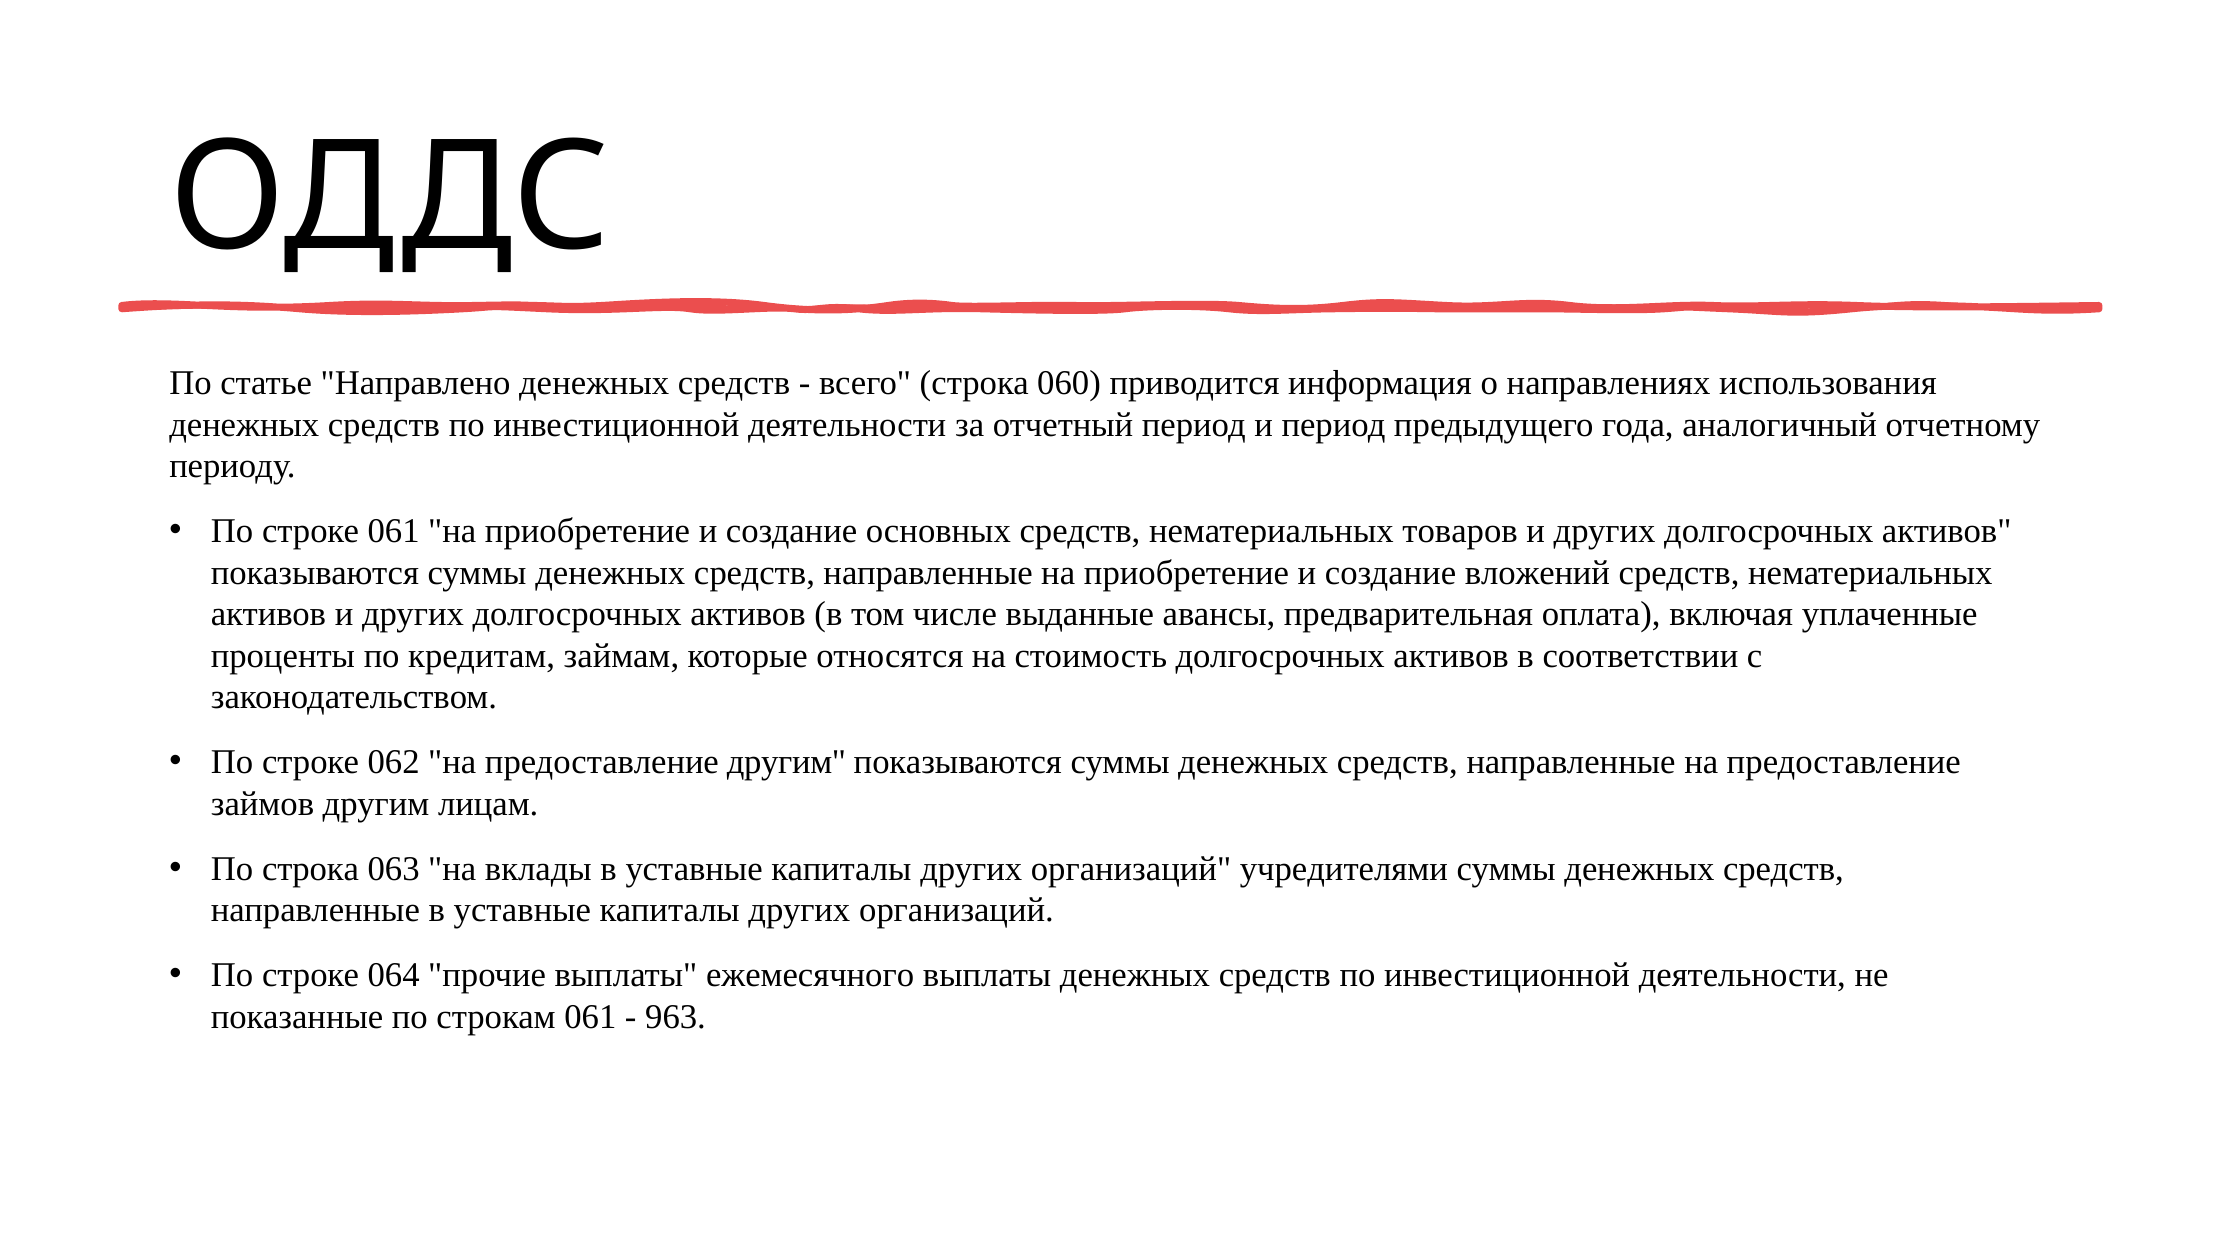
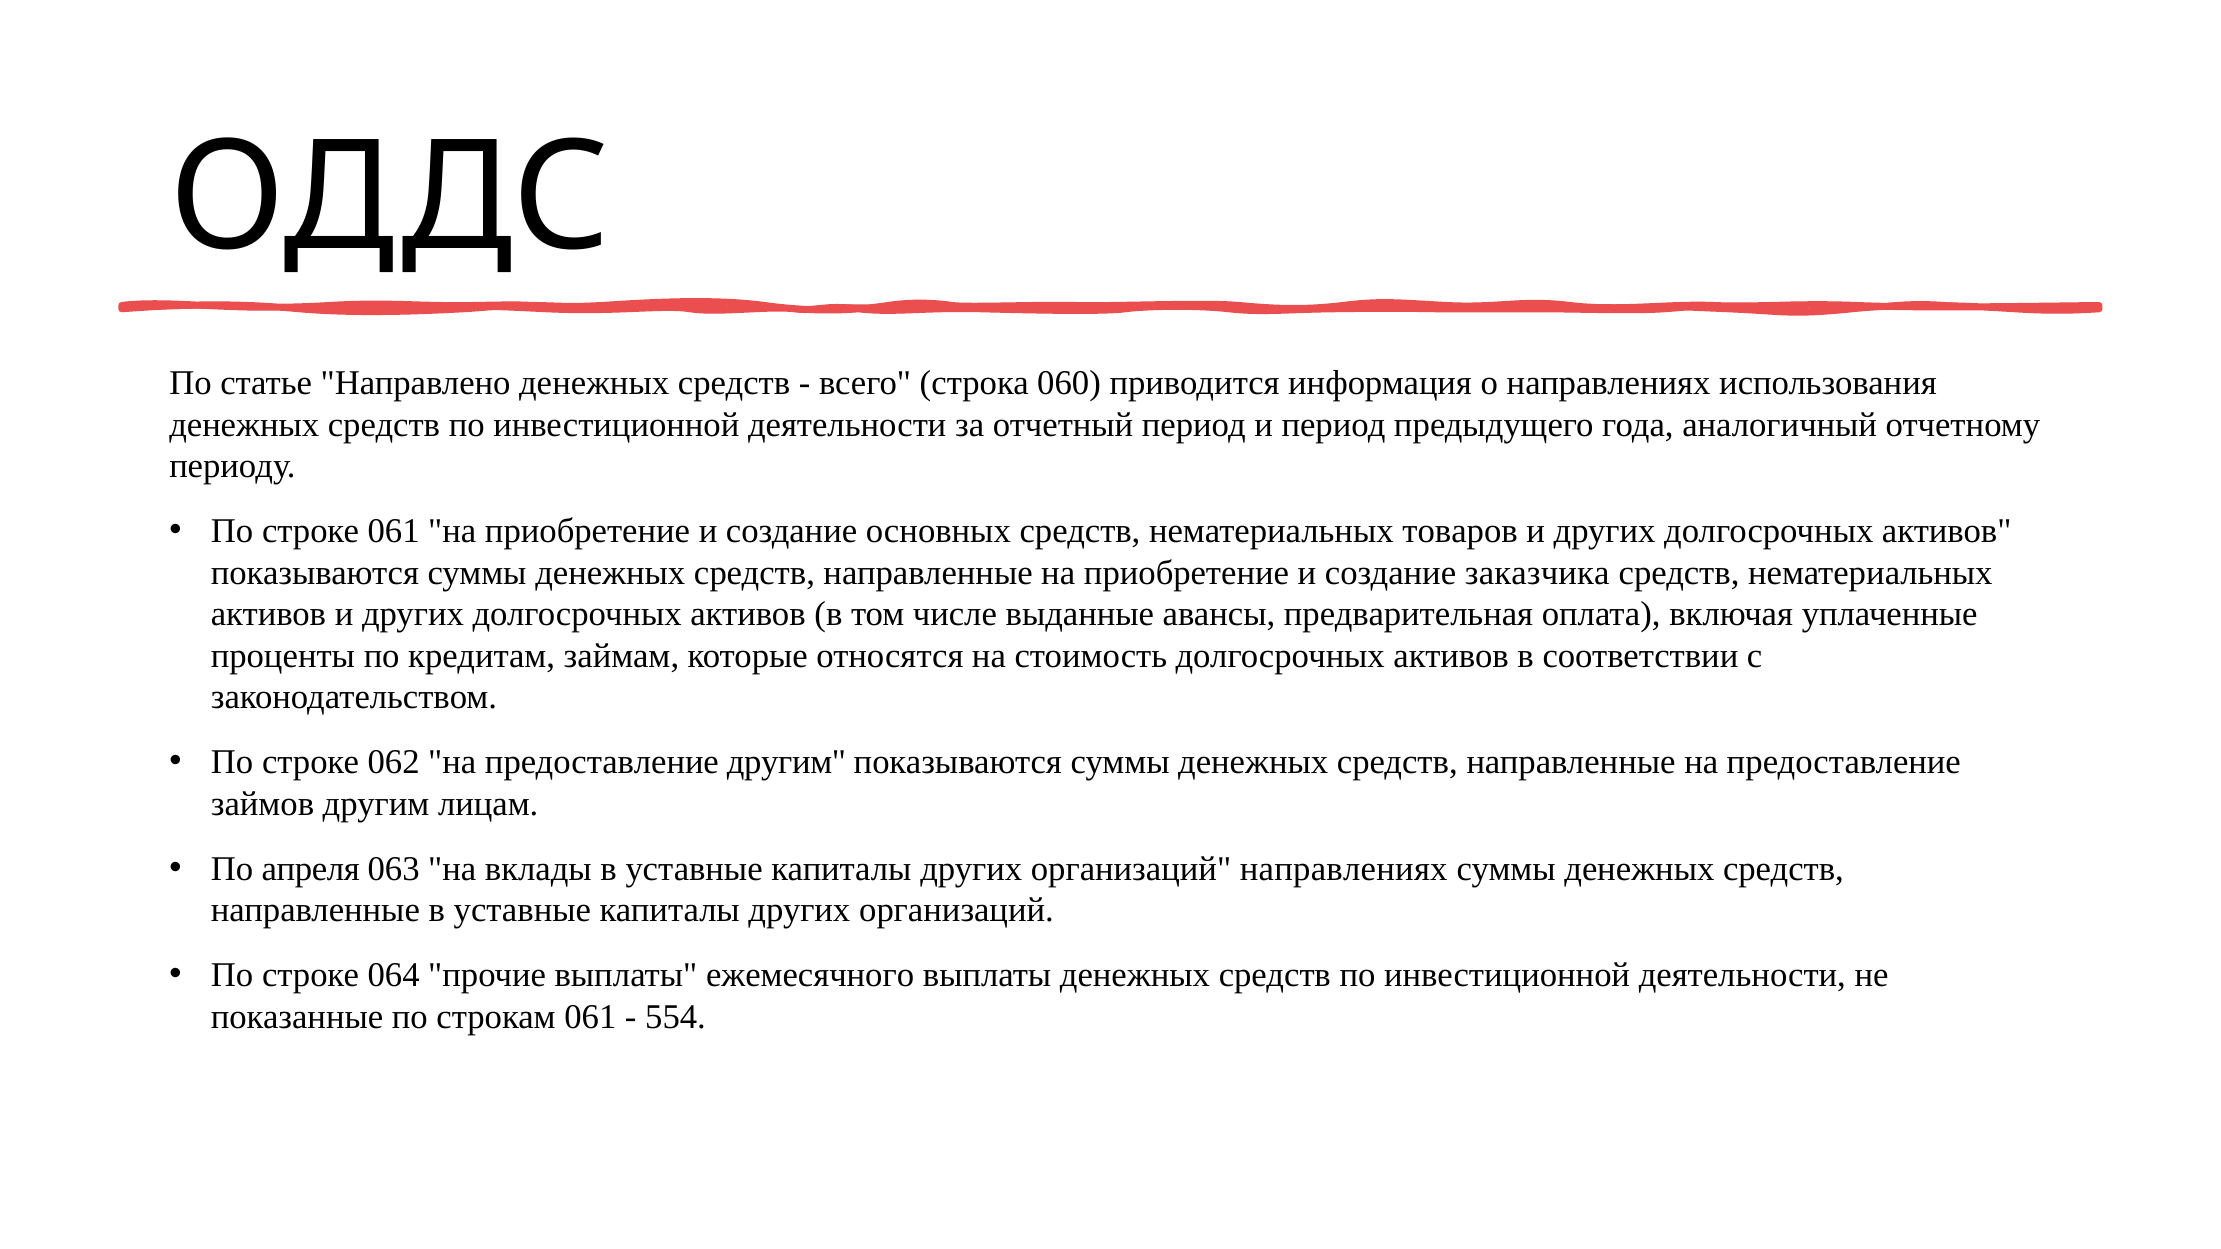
вложений: вложений -> заказчика (1537, 573)
По строка: строка -> апреля (311, 869)
организаций учредителями: учредителями -> направлениях (1344, 869)
963: 963 -> 554 (676, 1017)
